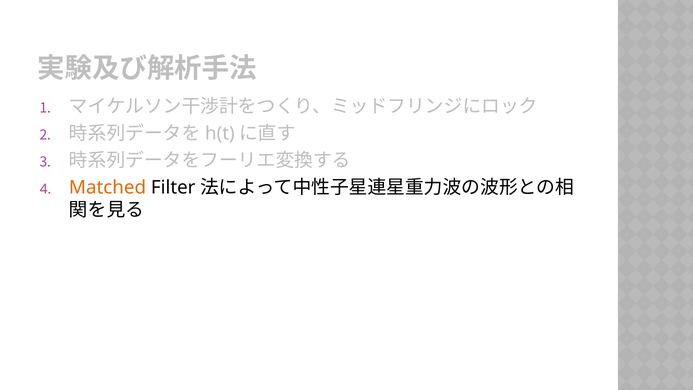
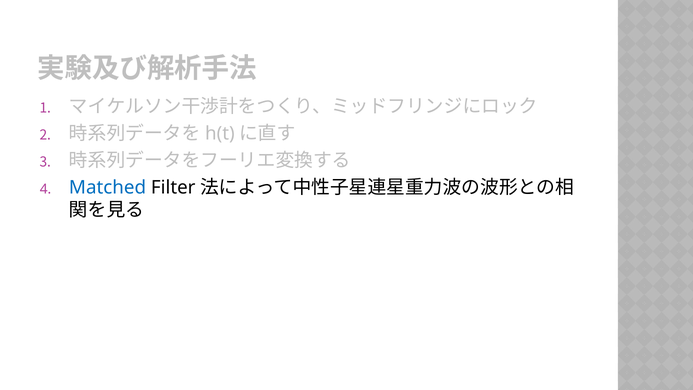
Matched colour: orange -> blue (108, 187)
